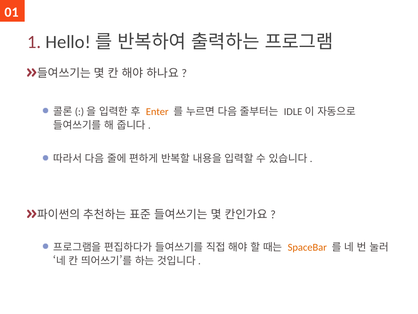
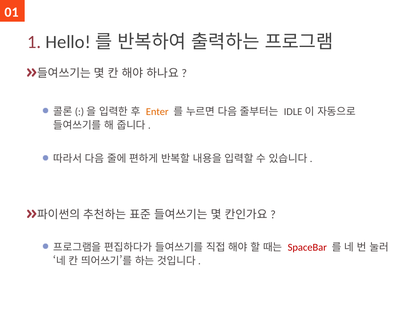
SpaceBar colour: orange -> red (307, 247)
